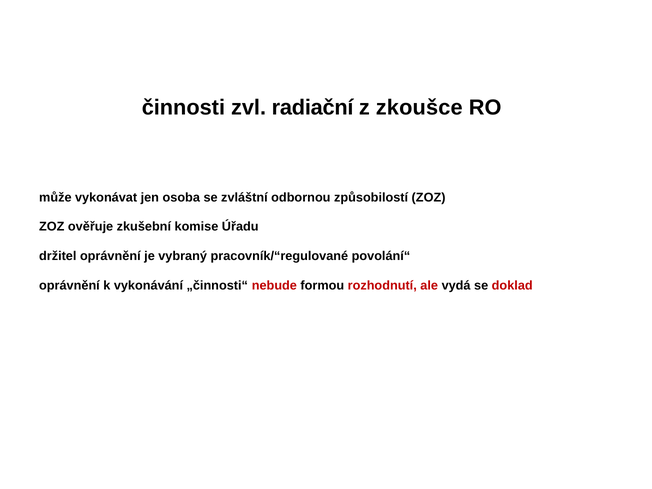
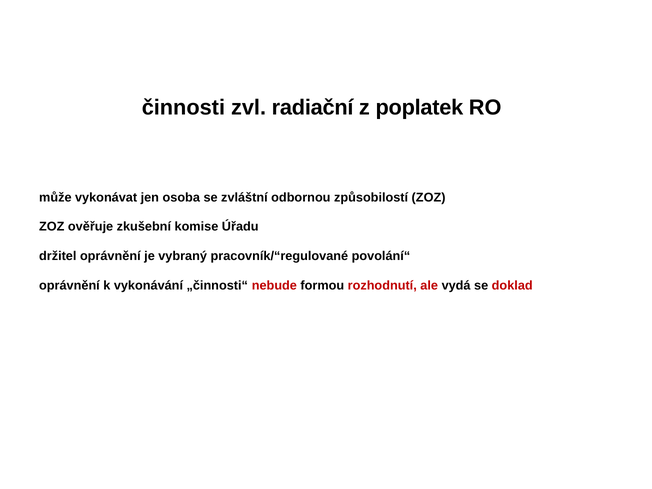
zkoušce: zkoušce -> poplatek (419, 107)
